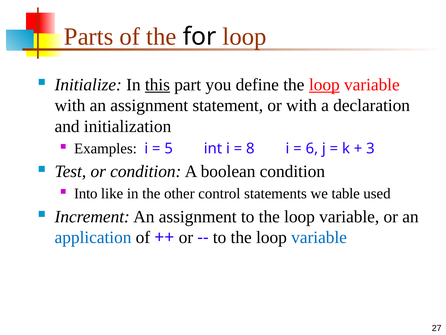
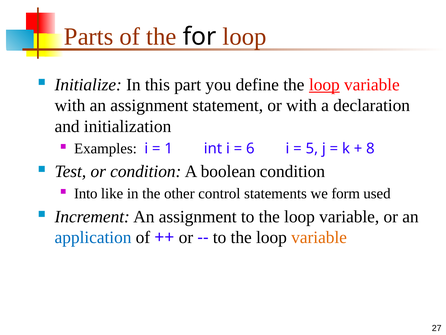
this underline: present -> none (157, 84)
5: 5 -> 1 (169, 148)
8: 8 -> 6 (250, 148)
6: 6 -> 5 (312, 148)
3: 3 -> 8 (370, 148)
table: table -> form (346, 193)
variable colour: blue -> orange (319, 237)
